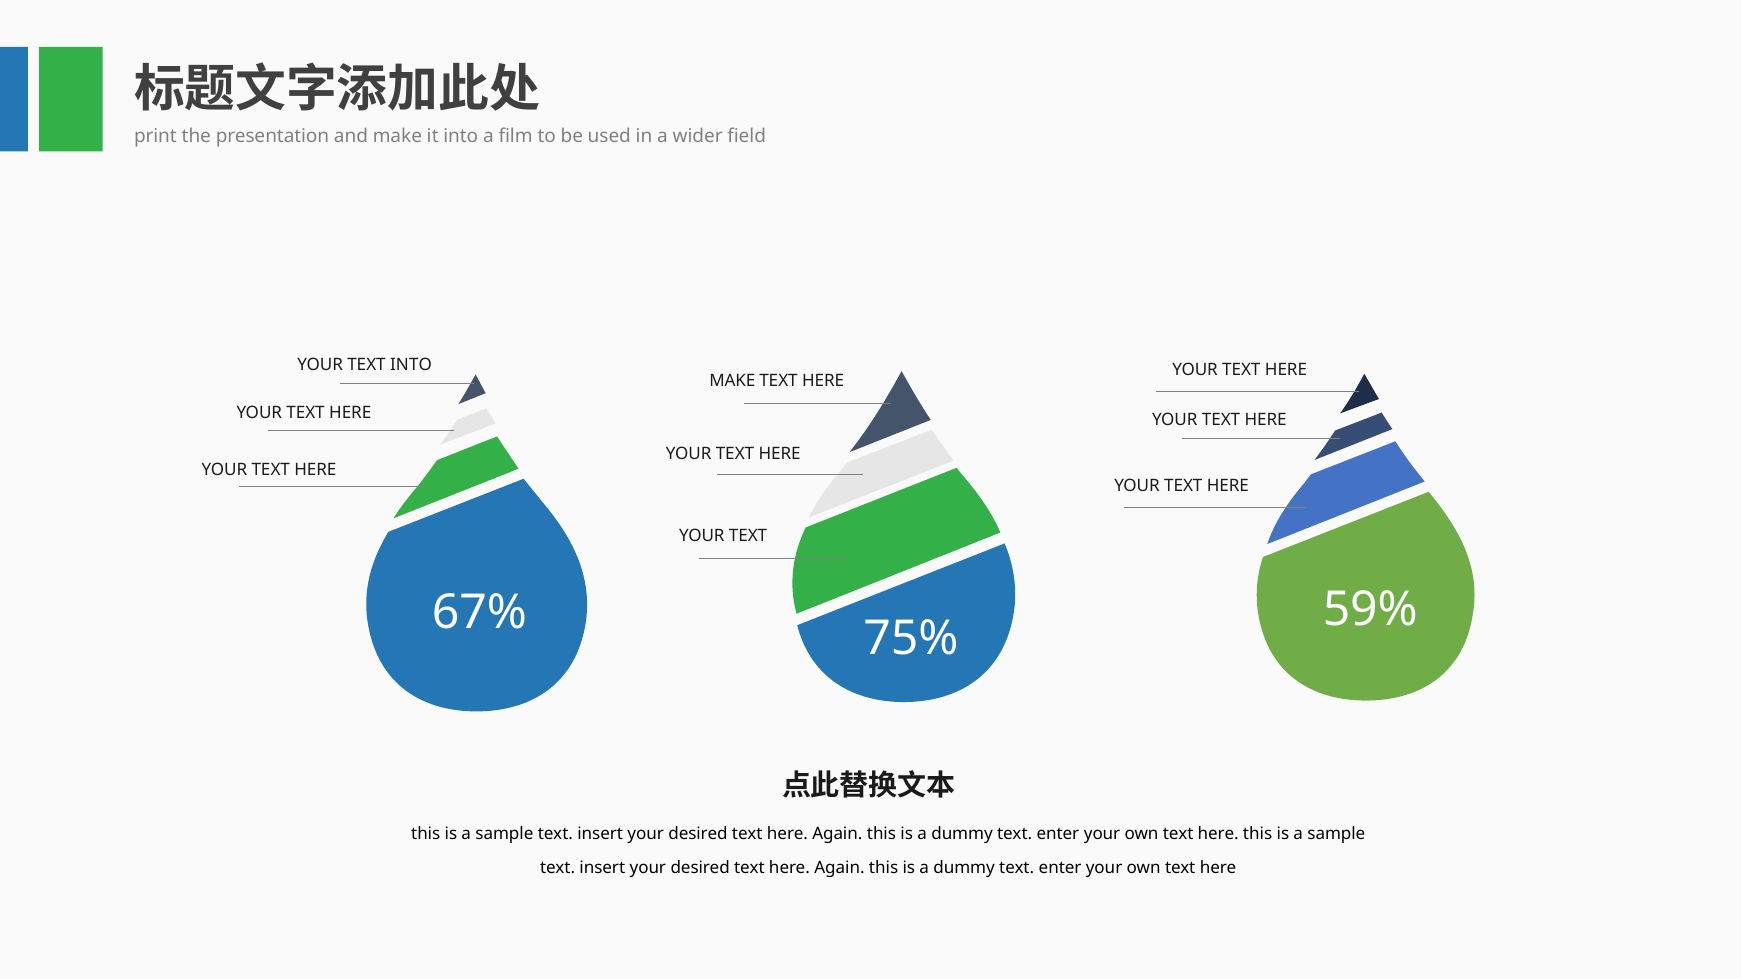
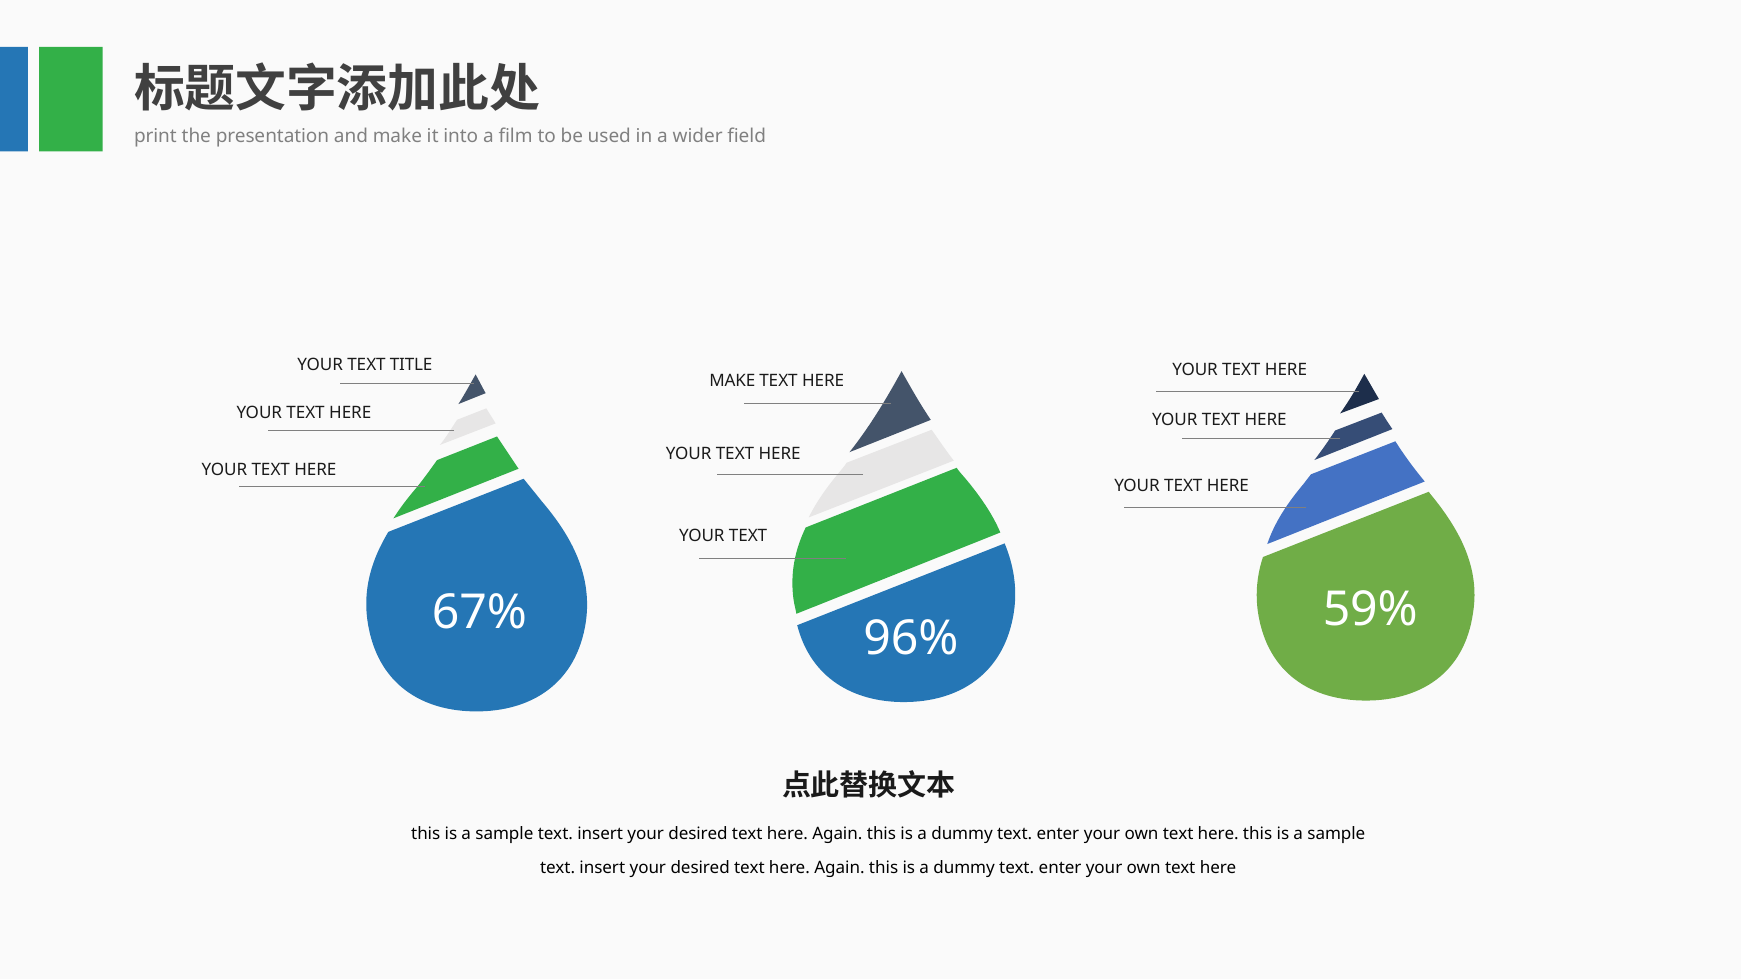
TEXT INTO: INTO -> TITLE (411, 365)
75%: 75% -> 96% (911, 639)
